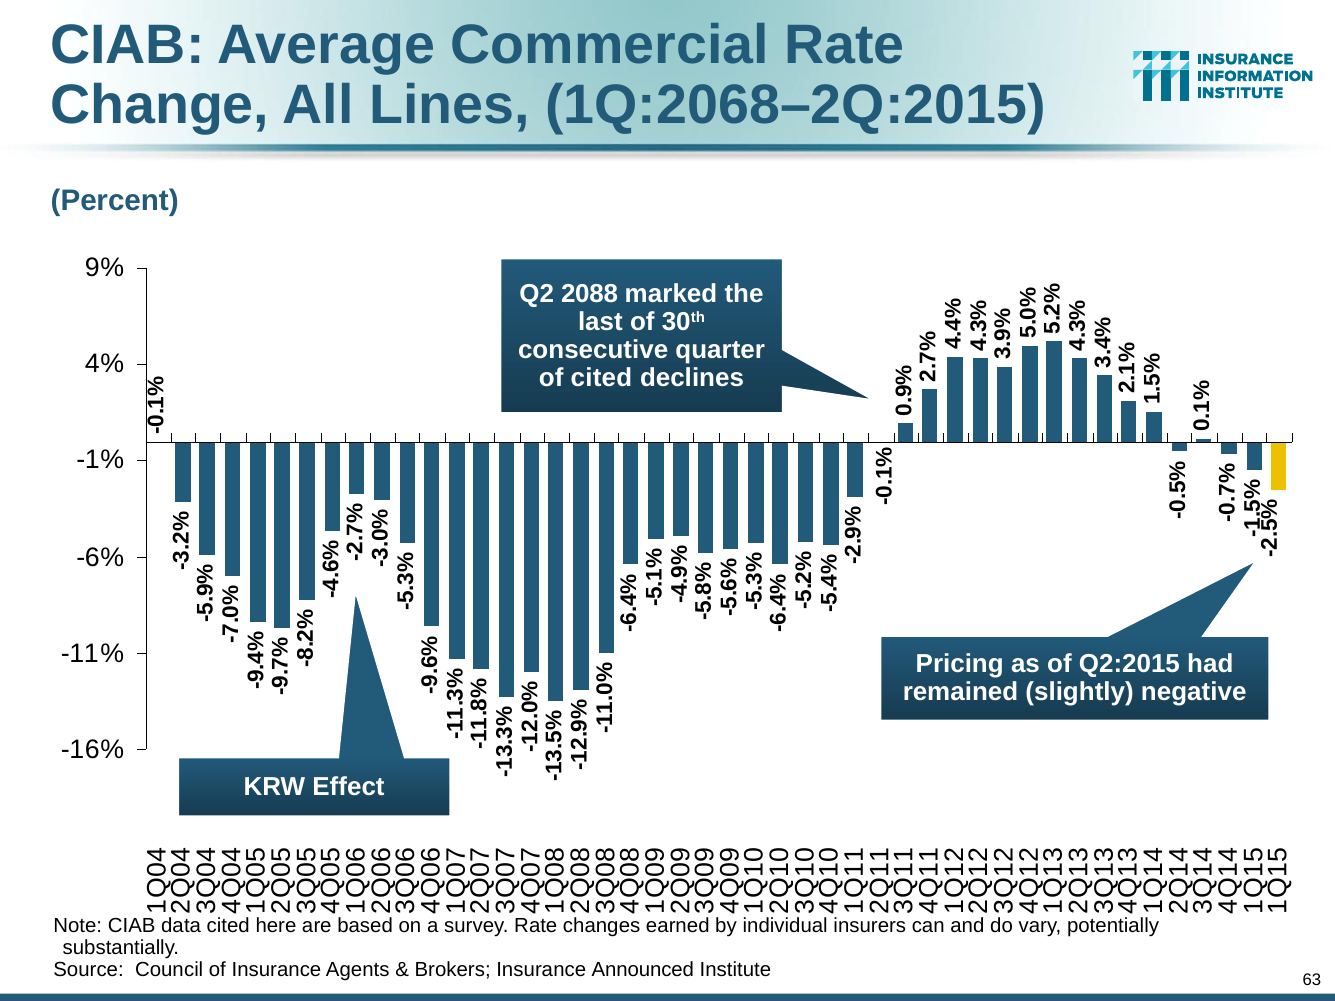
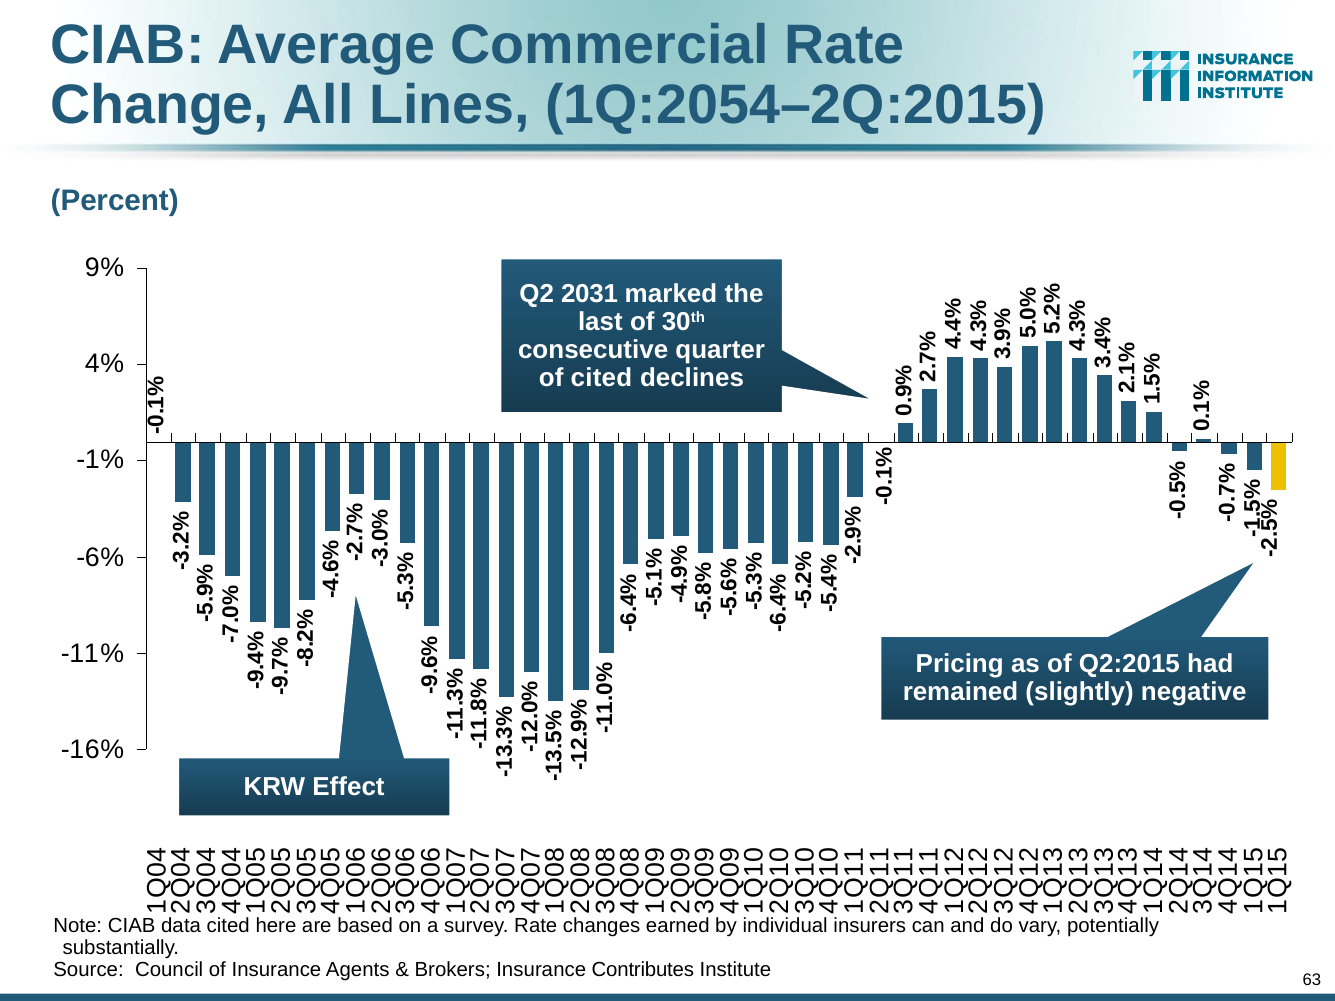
1Q:2068–2Q:2015: 1Q:2068–2Q:2015 -> 1Q:2054–2Q:2015 (796, 106)
2088: 2088 -> 2031 (589, 294)
Announced: Announced -> Contributes (643, 970)
